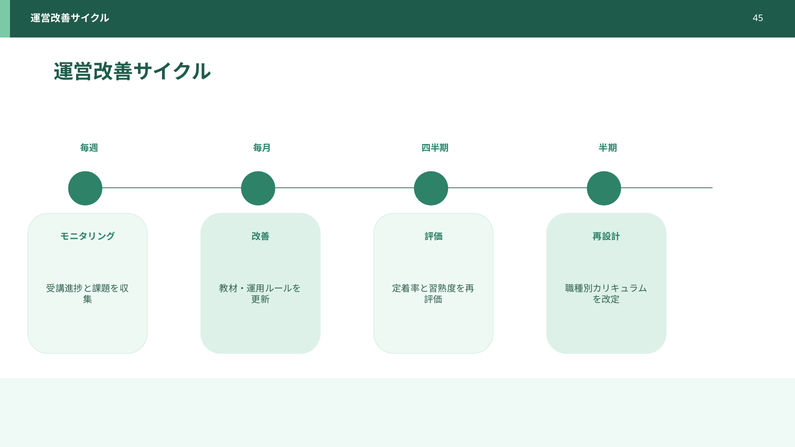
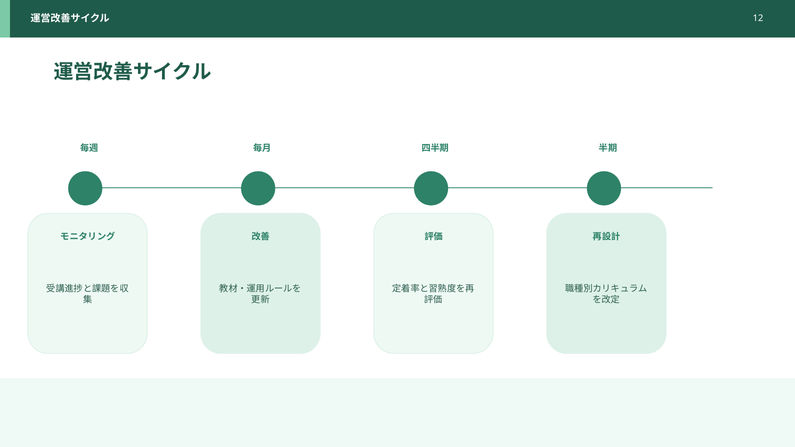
45: 45 -> 12 (758, 18)
